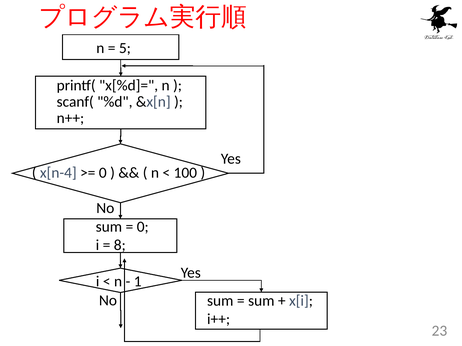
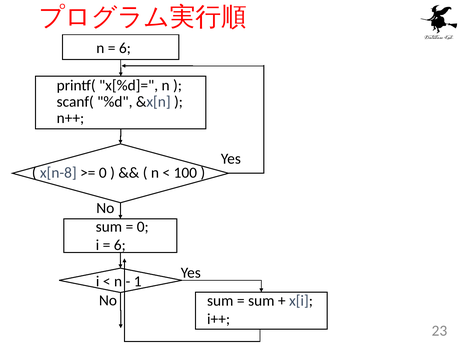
5: 5 -> 6 (125, 48)
x[n-4: x[n-4 -> x[n-8 (58, 173)
8: 8 -> 6 (120, 245)
